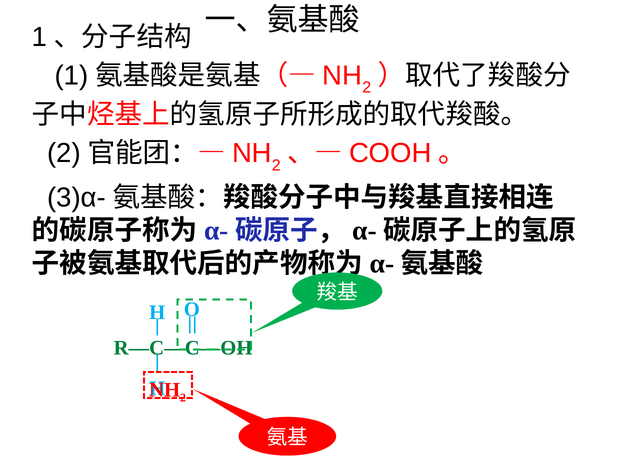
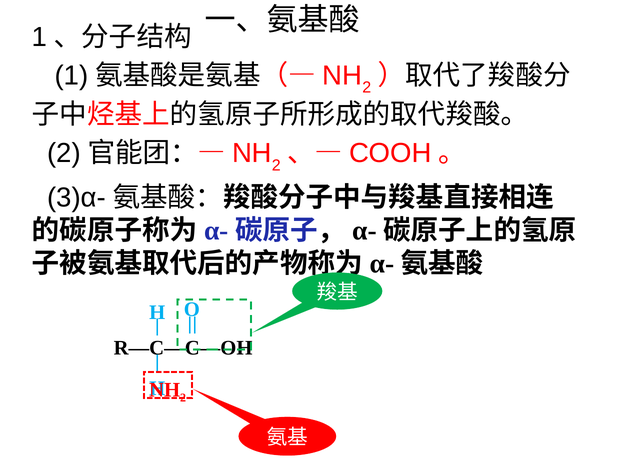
R—C—C—OH colour: green -> black (183, 348)
